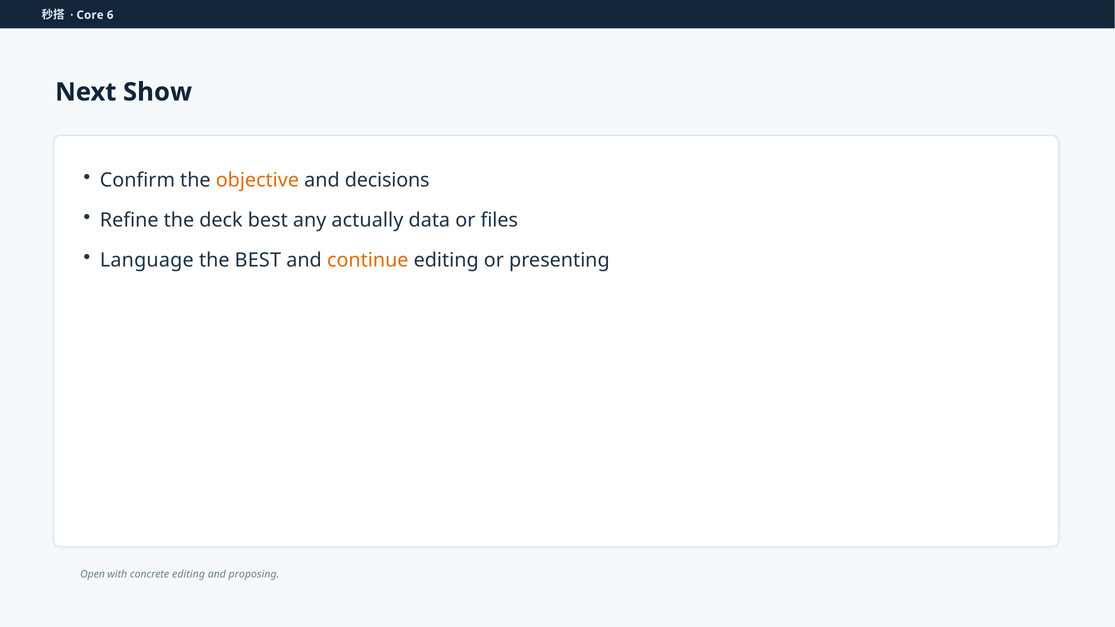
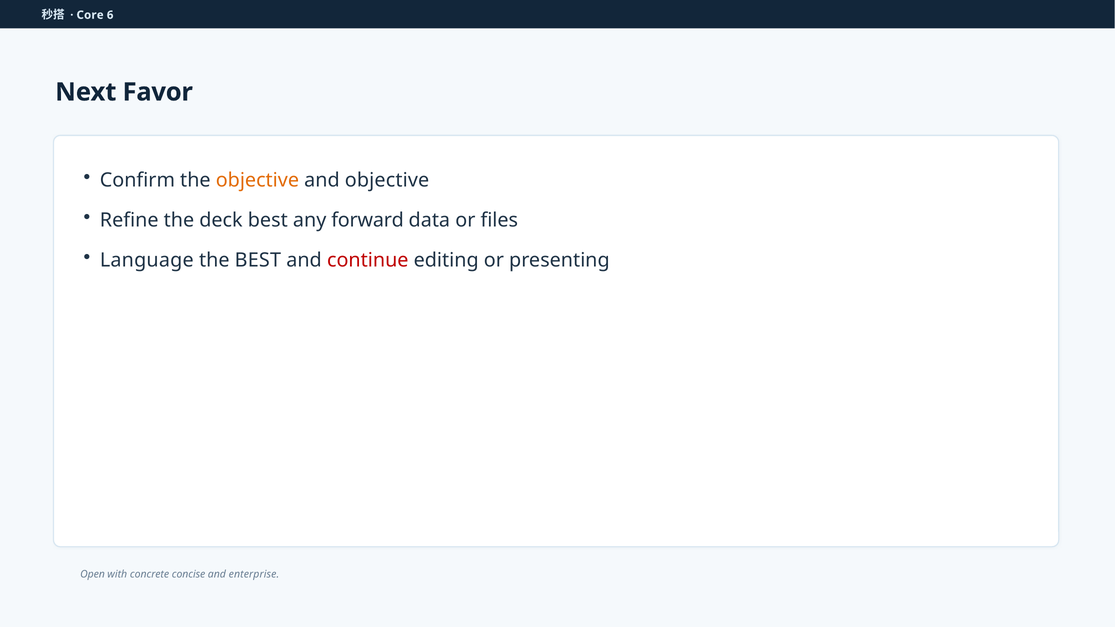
Show: Show -> Favor (158, 92)
and decisions: decisions -> objective (387, 180)
actually: actually -> forward (368, 220)
continue colour: orange -> red (368, 260)
concrete editing: editing -> concise (189, 574)
proposing: proposing -> enterprise (254, 574)
